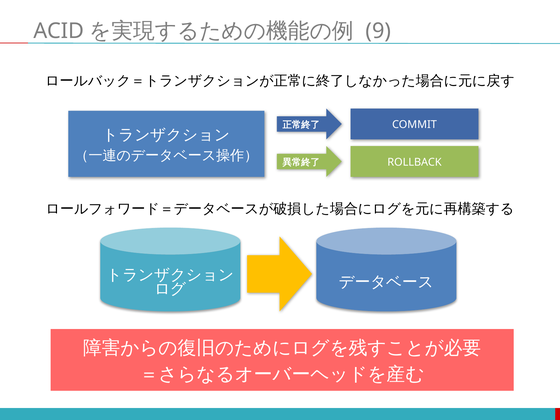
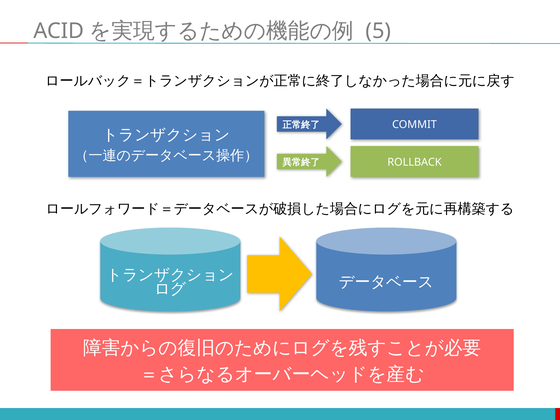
9: 9 -> 5 (378, 31)
